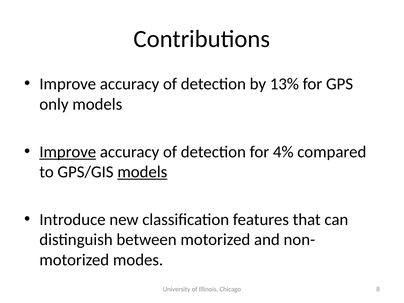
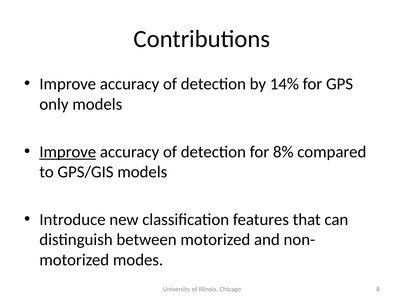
13%: 13% -> 14% (284, 84)
4%: 4% -> 8% (283, 152)
models underline: present -> none (142, 172)
